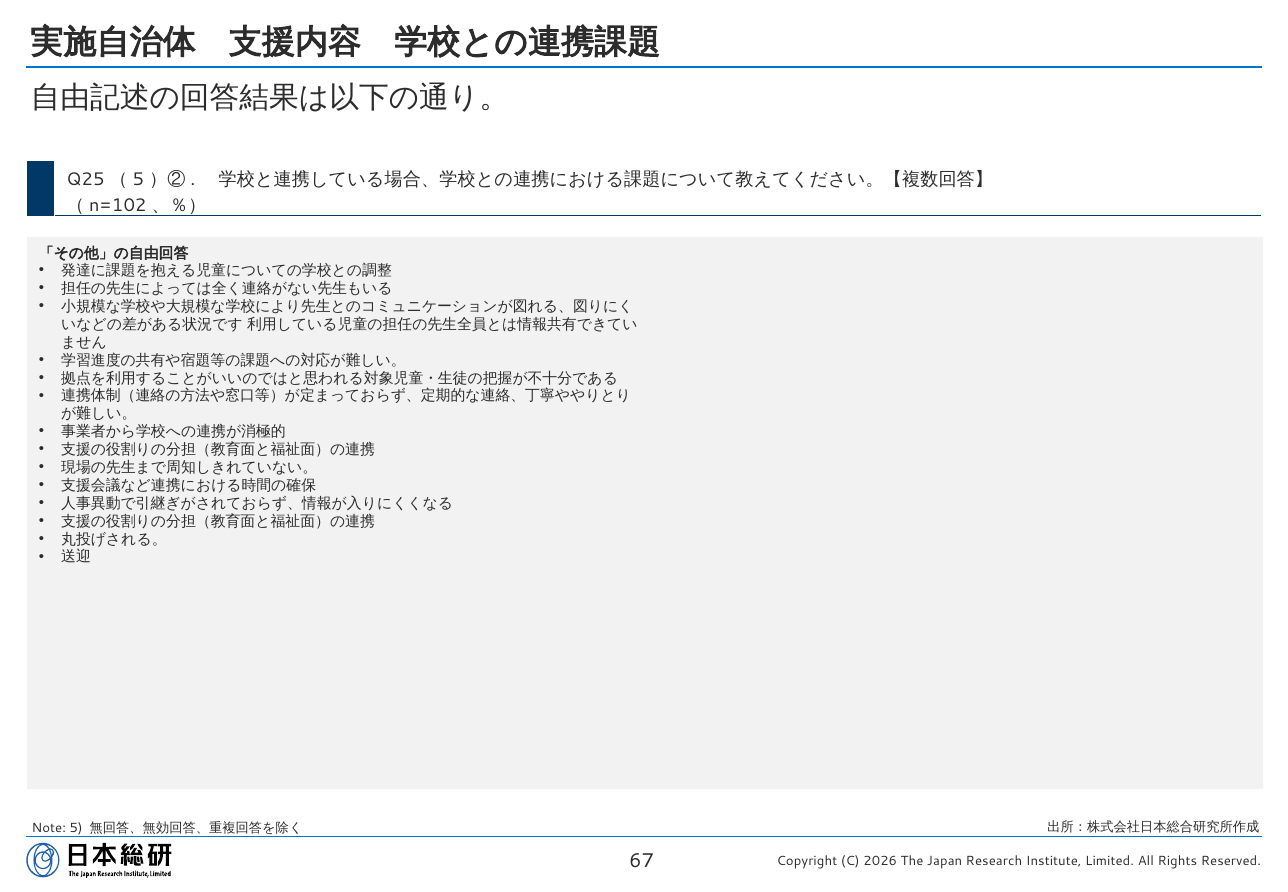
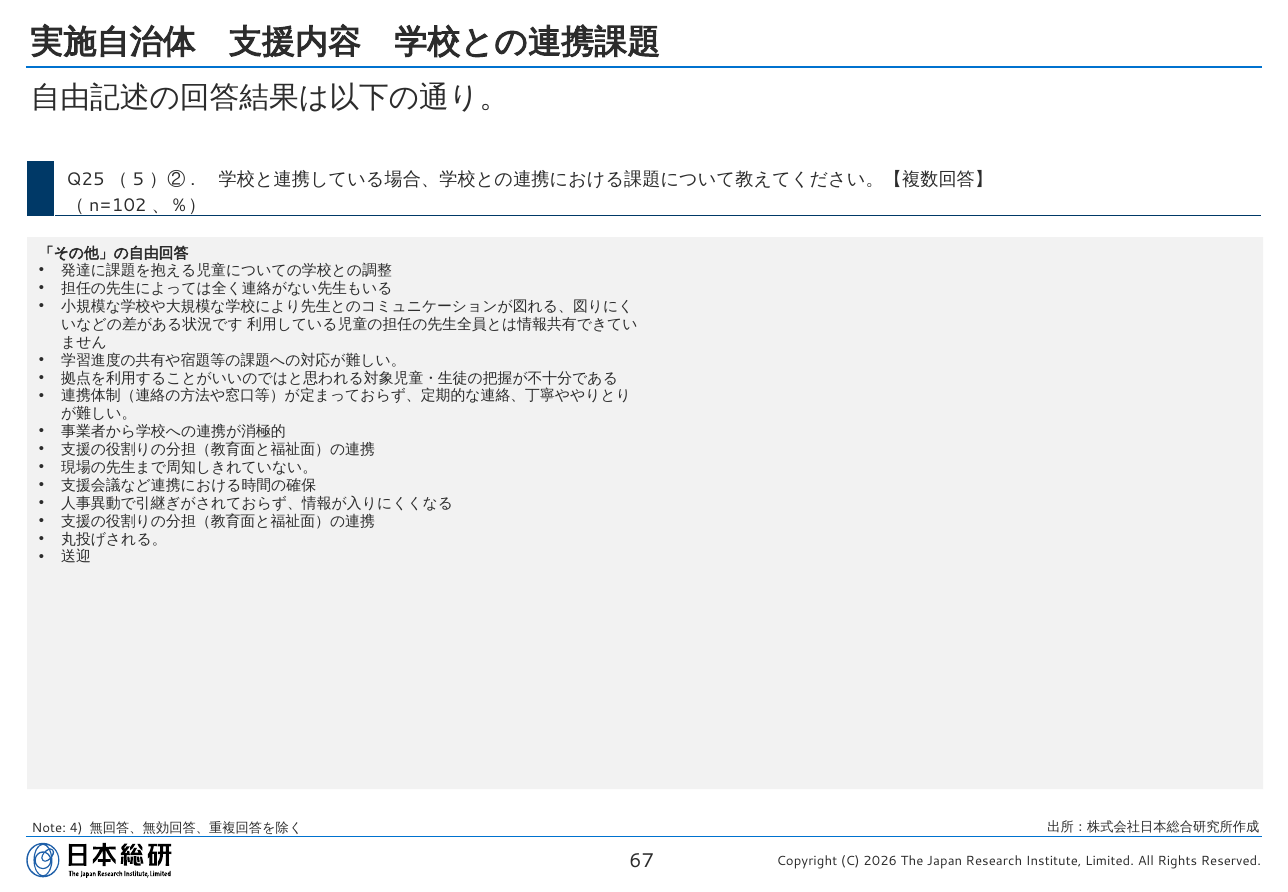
Note 5: 5 -> 4 (76, 827)
